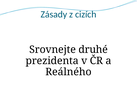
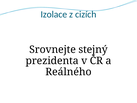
Zásady: Zásady -> Izolace (54, 14)
druhé: druhé -> stejný (93, 49)
